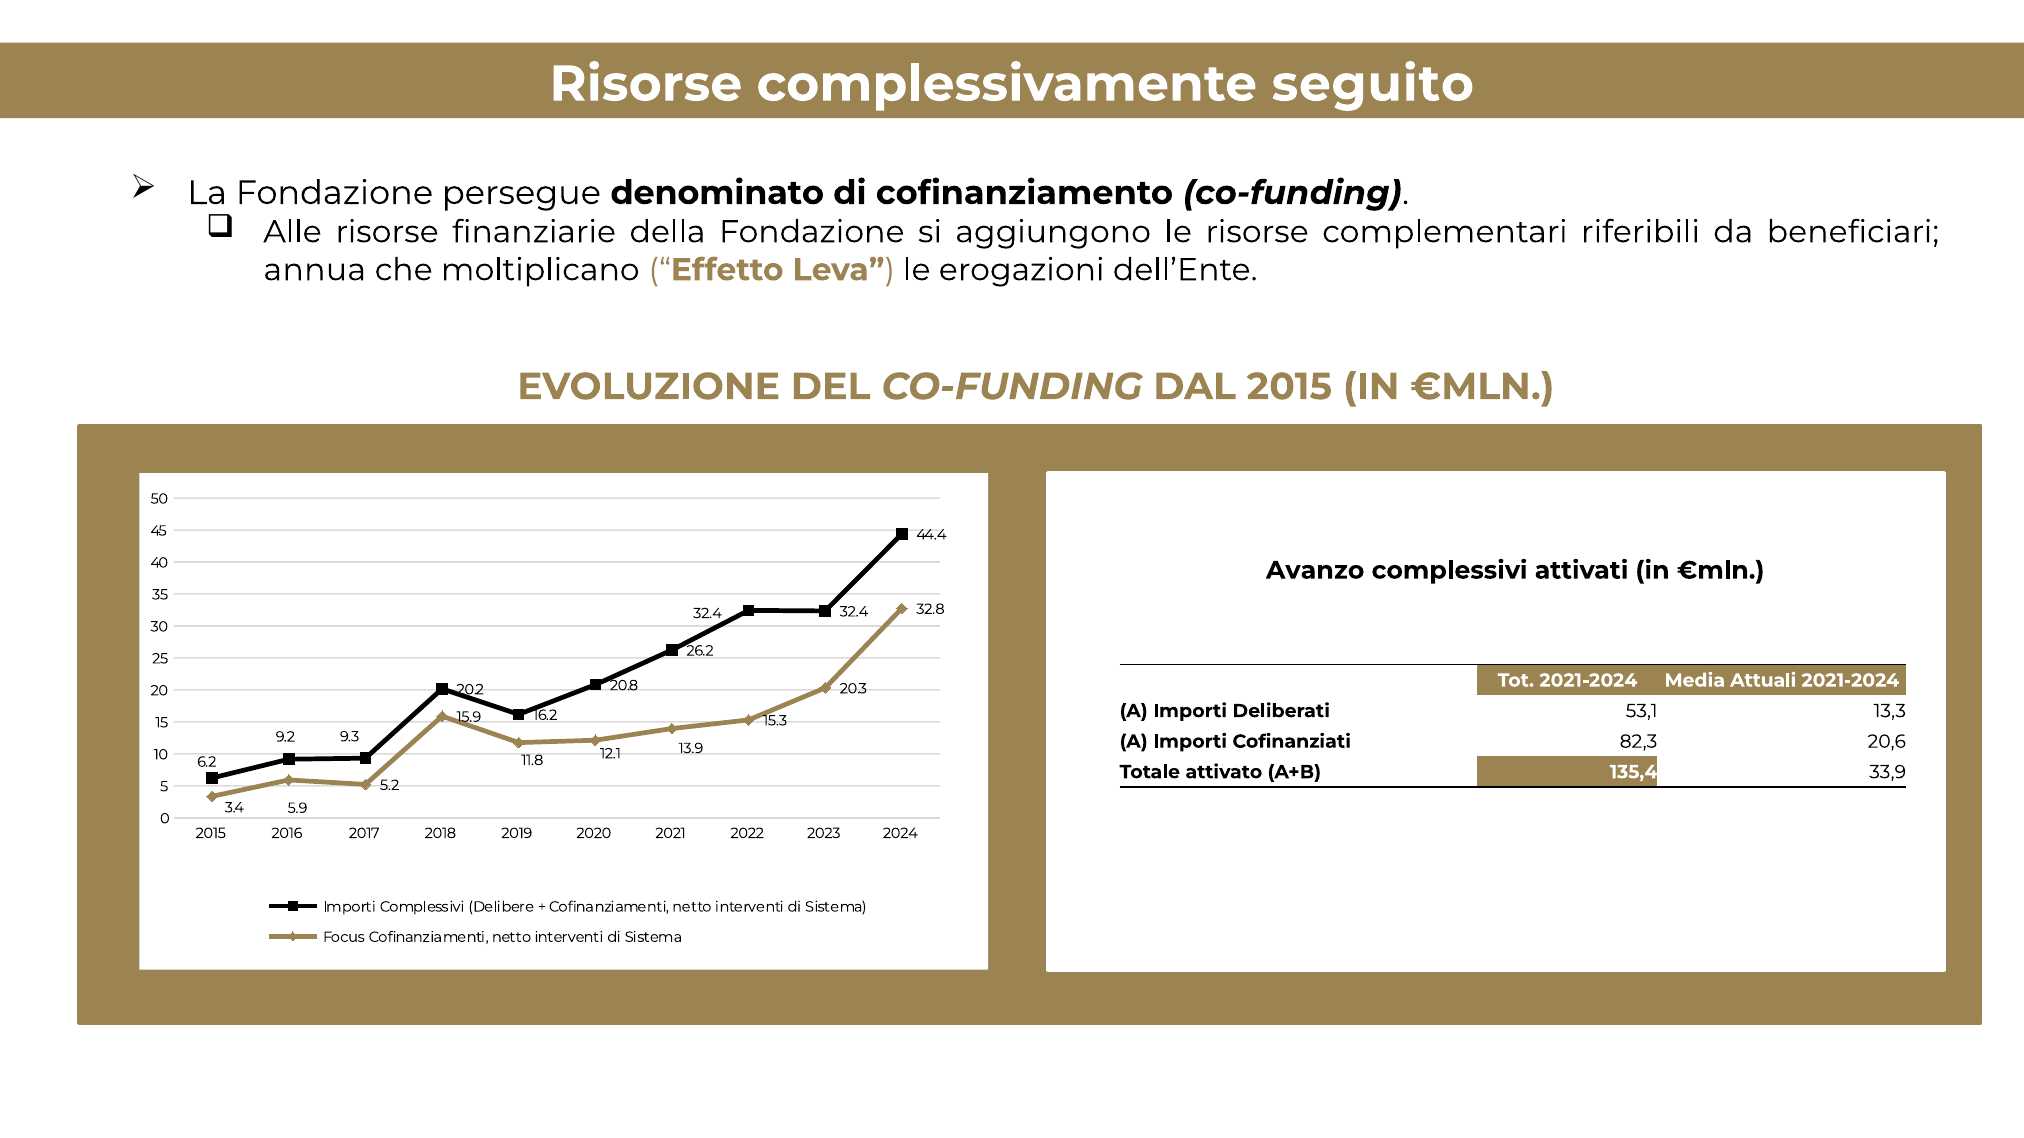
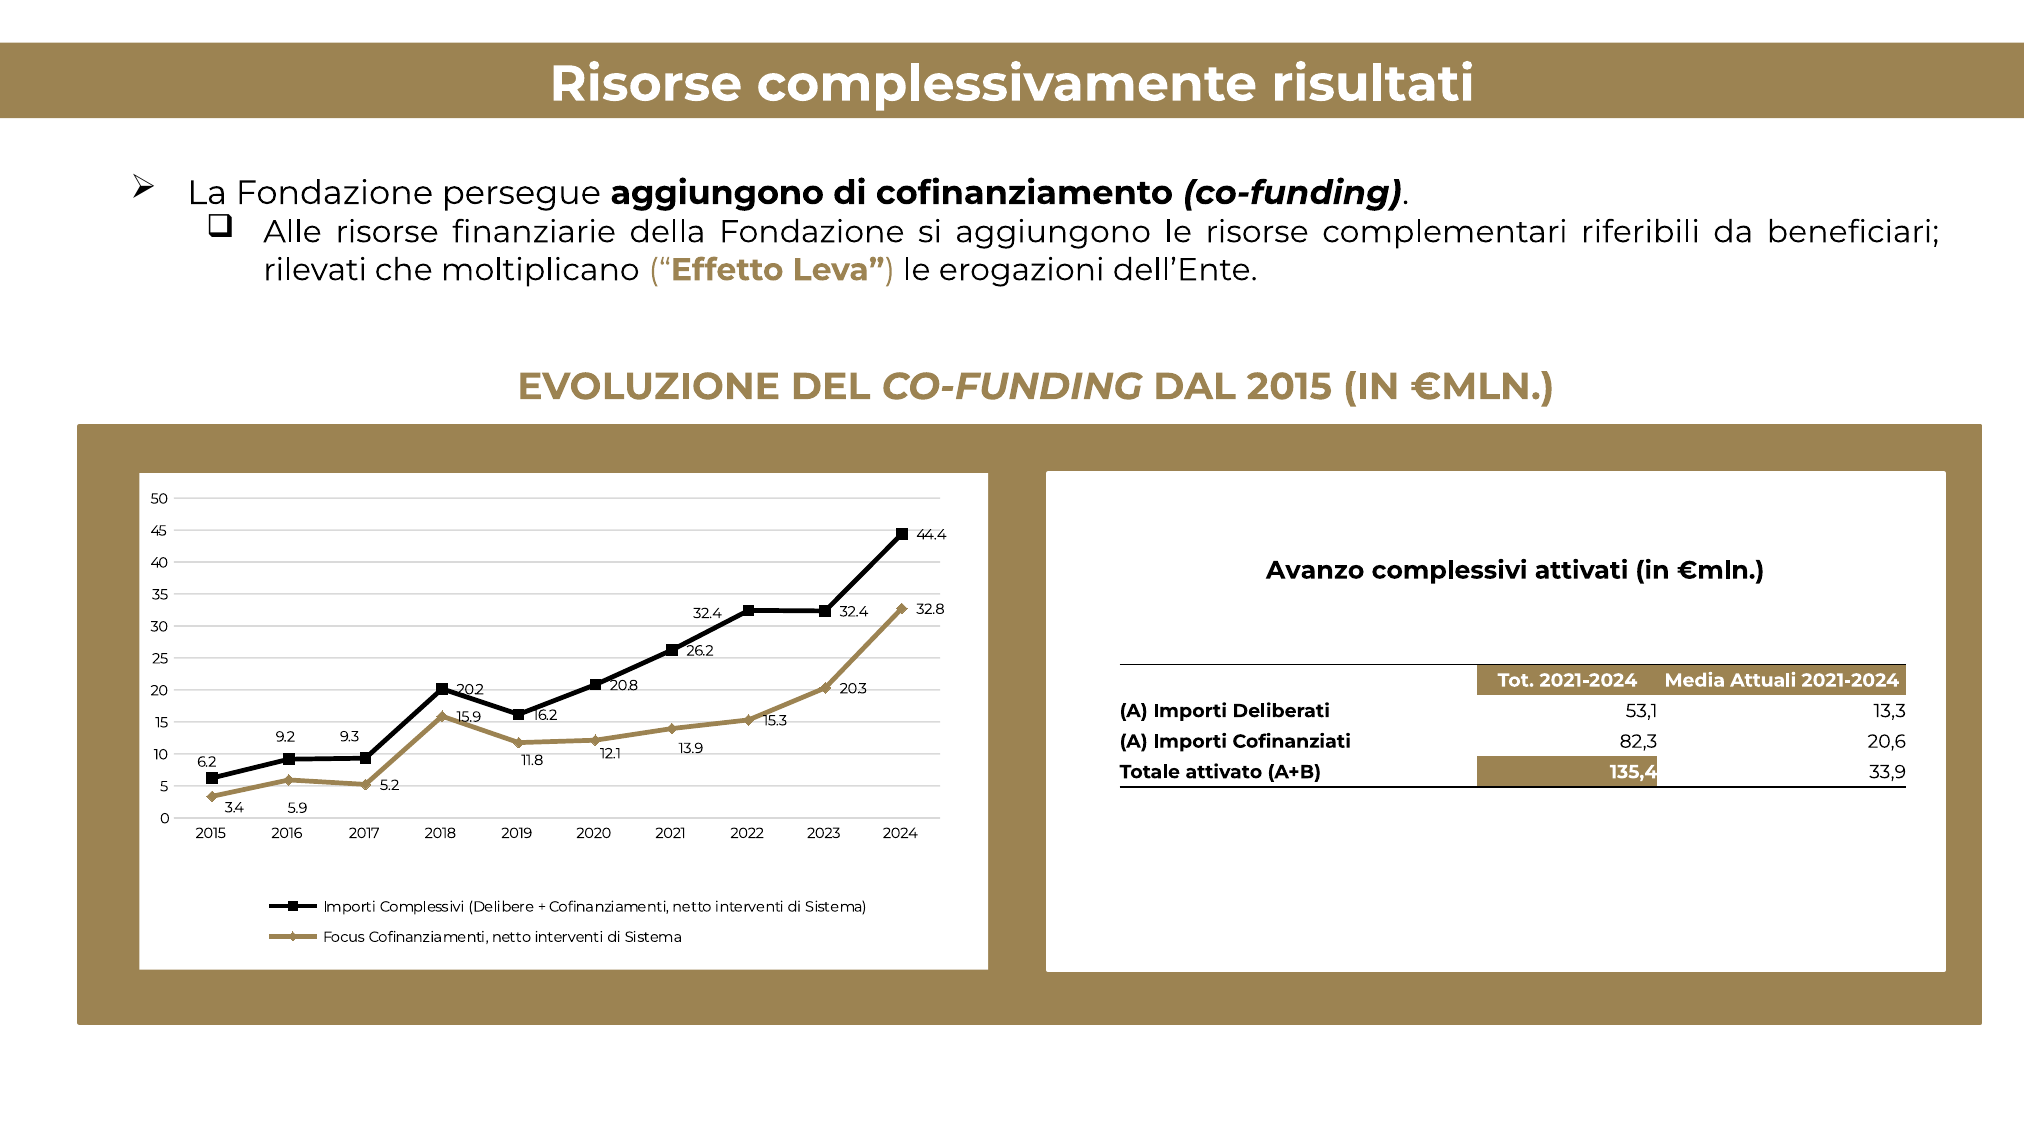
seguito: seguito -> risultati (1373, 84)
persegue denominato: denominato -> aggiungono (717, 193)
annua: annua -> rilevati (315, 270)
